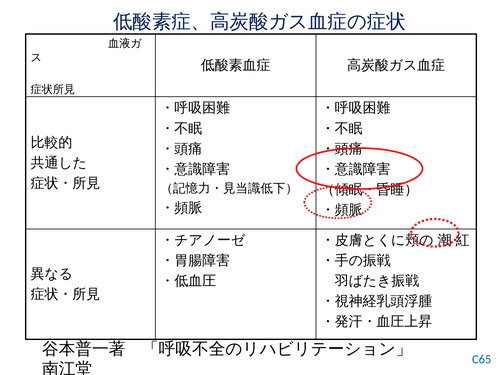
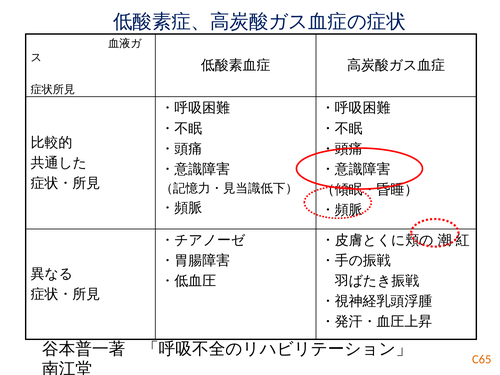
C65 colour: blue -> orange (482, 359)
